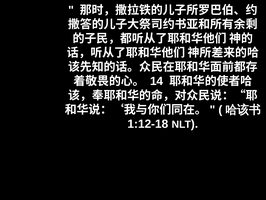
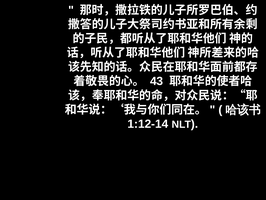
14: 14 -> 43 (157, 81)
1:12-18: 1:12-18 -> 1:12-14 (148, 124)
